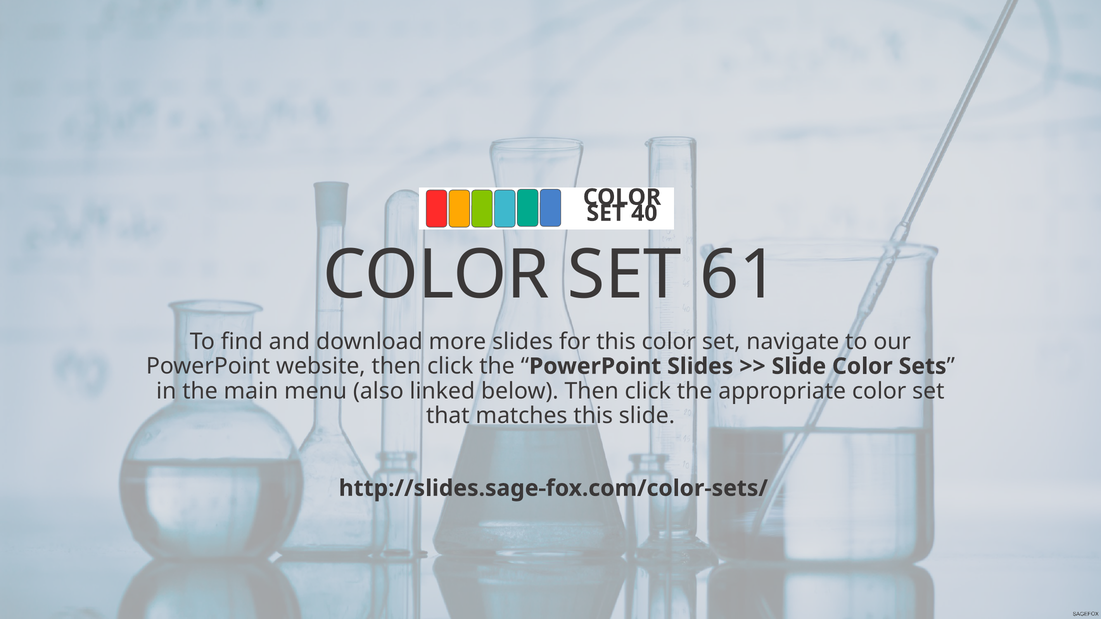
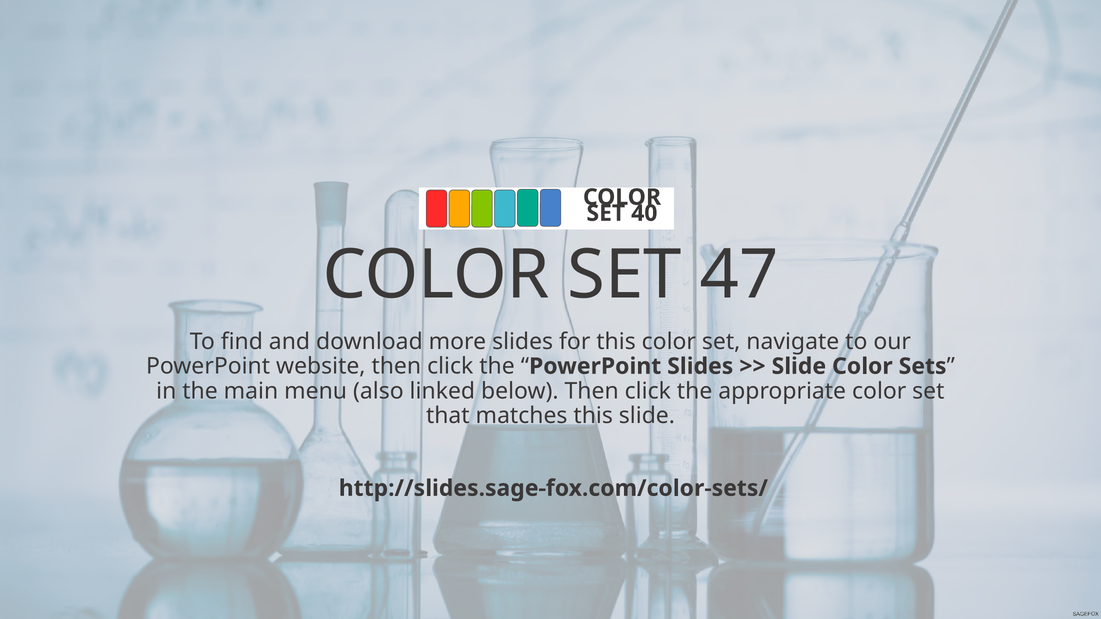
61: 61 -> 47 (739, 275)
